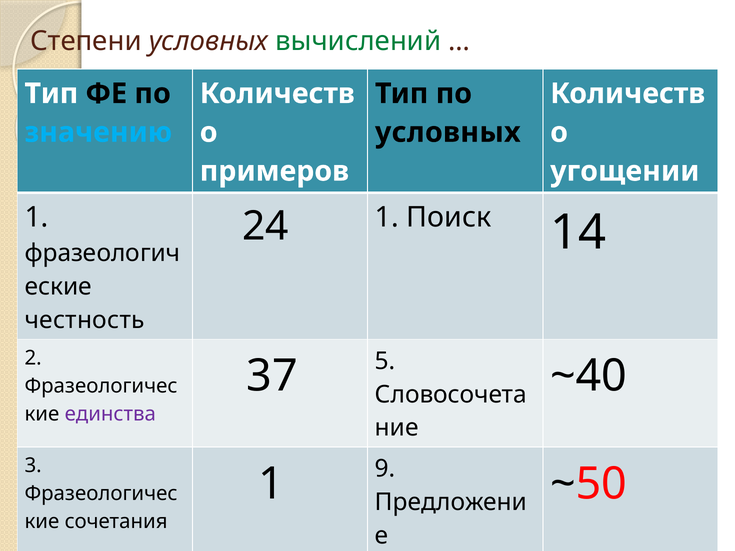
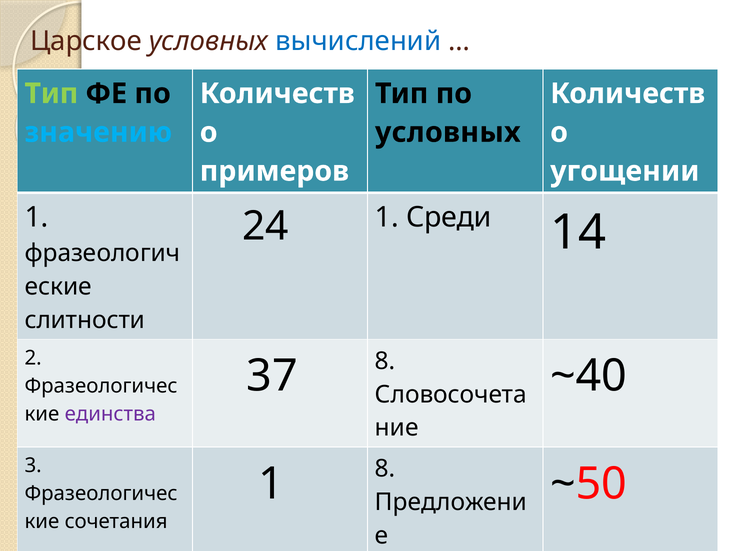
Степени: Степени -> Царское (86, 41)
вычислений colour: green -> blue (358, 41)
Тип colour: white -> light green (51, 94)
Поиск: Поиск -> Среди (449, 218)
честность: честность -> слитности (85, 320)
37 5: 5 -> 8 (385, 361)
1 9: 9 -> 8 (385, 469)
